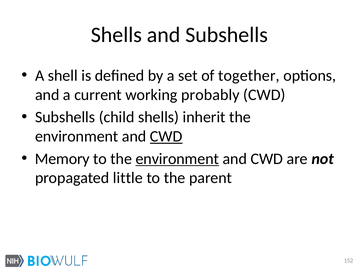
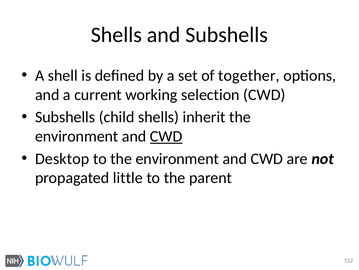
probably: probably -> selection (210, 94)
Memory: Memory -> Desktop (62, 158)
environment underline: present -> none (177, 158)
